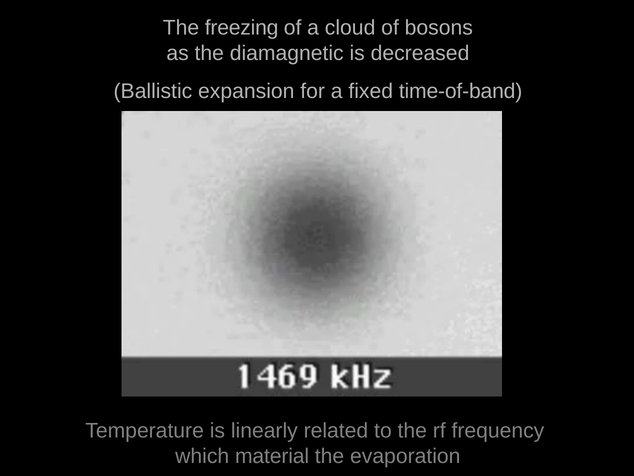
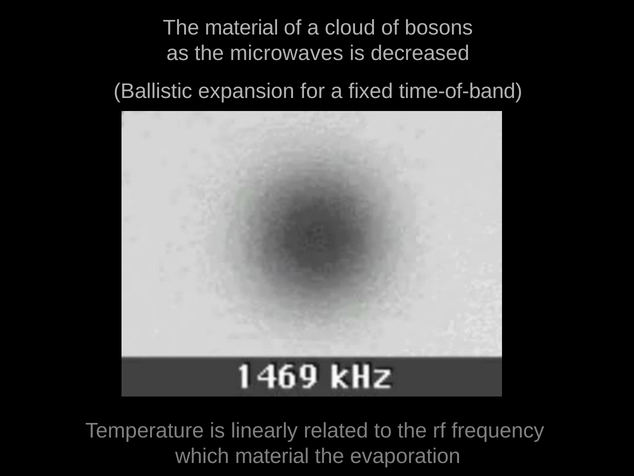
The freezing: freezing -> material (242, 28)
diamagnetic: diamagnetic -> microwaves (287, 53)
